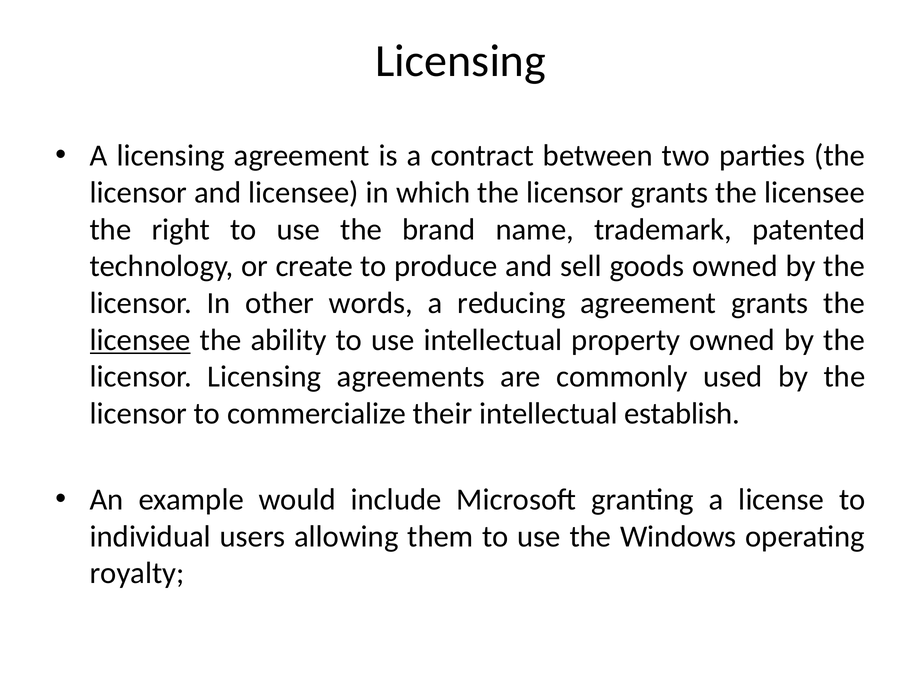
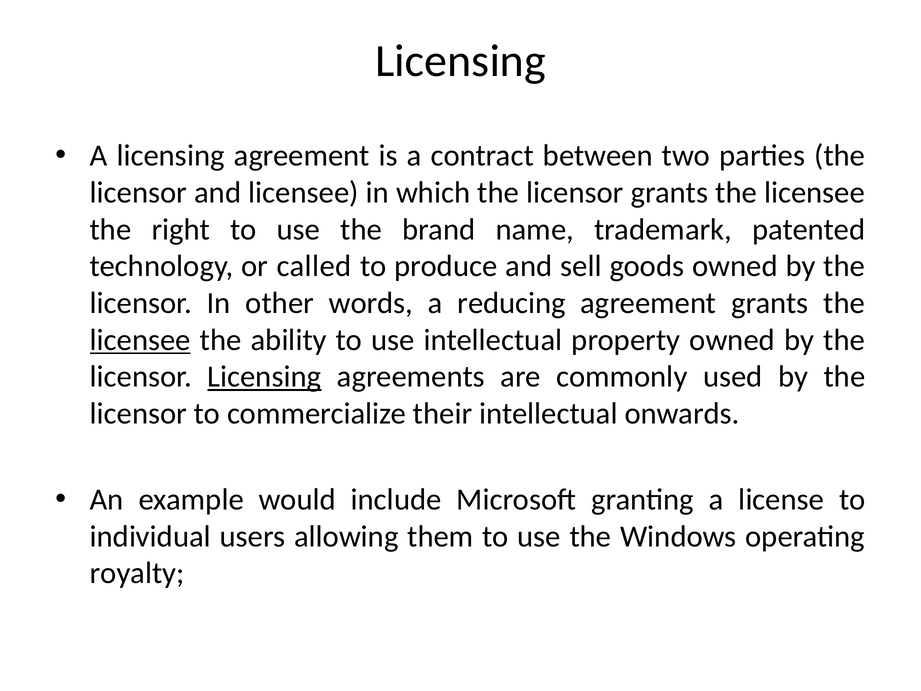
create: create -> called (314, 266)
Licensing underline: none -> present (264, 377)
establish: establish -> onwards (682, 414)
